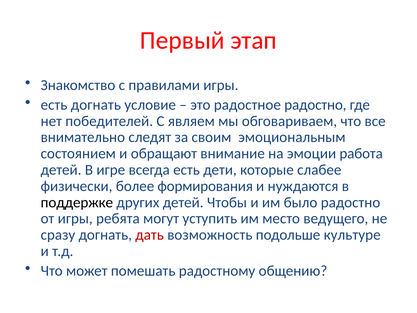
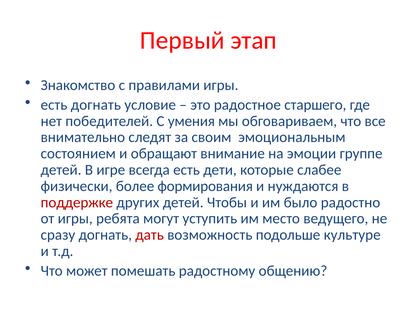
радостное радостно: радостно -> старшего (315, 105)
являем: являем -> умения (191, 121)
работа: работа -> группе (361, 153)
поддержке colour: black -> red (77, 202)
